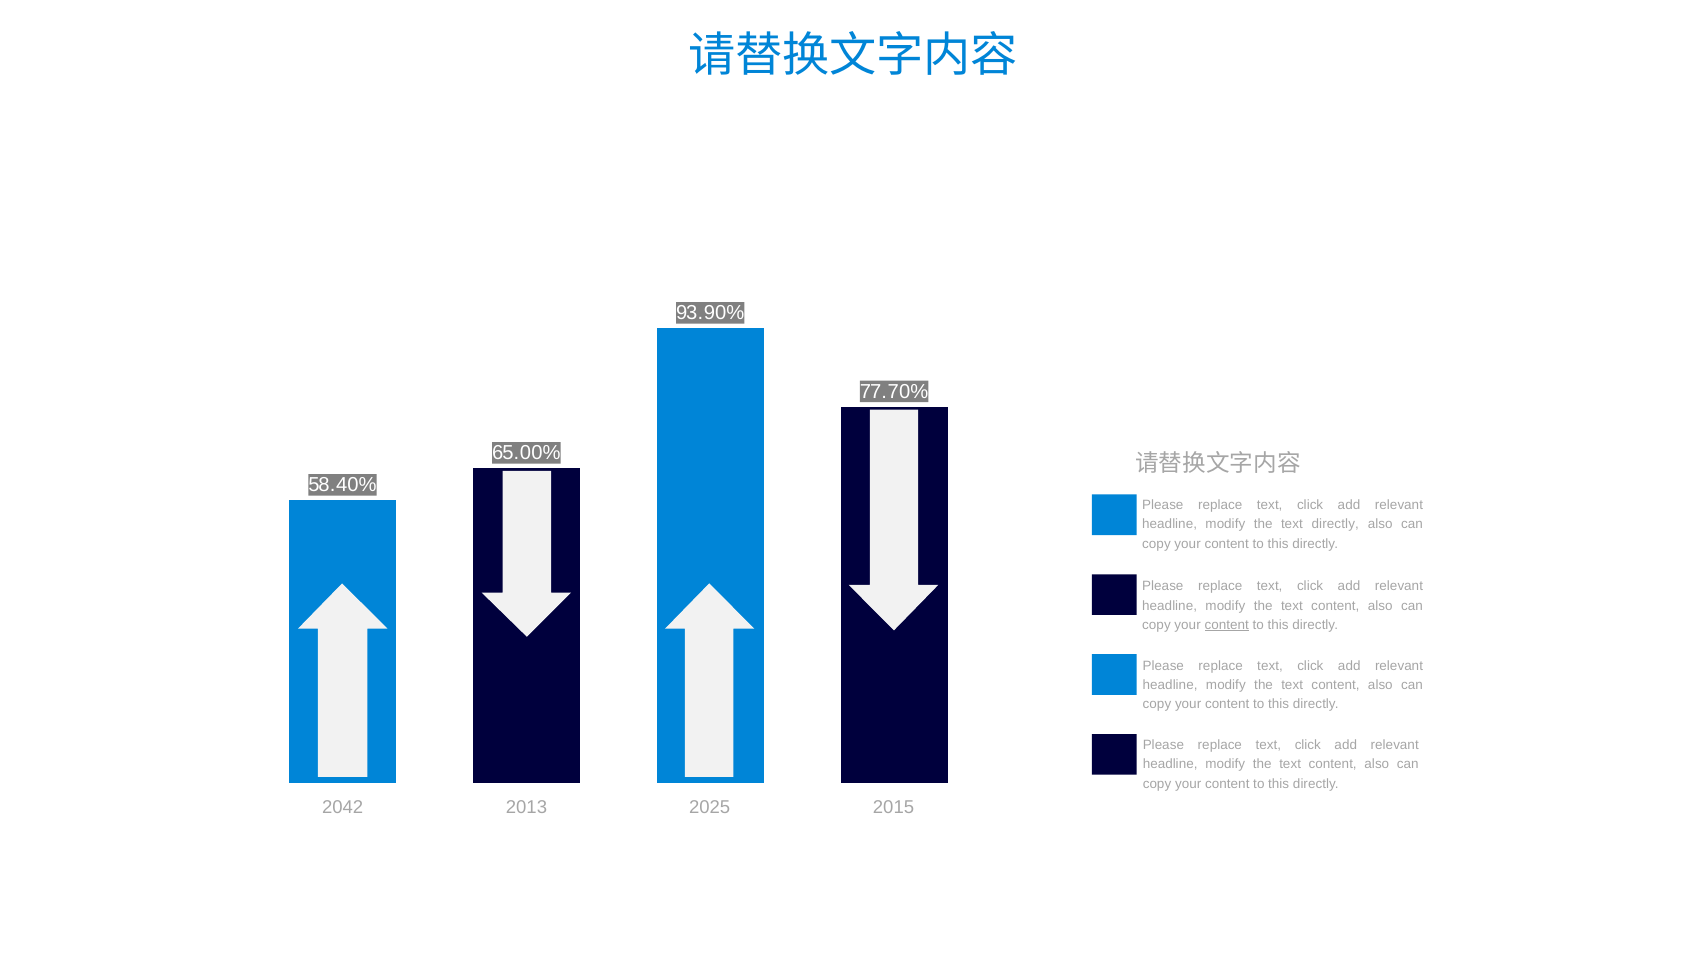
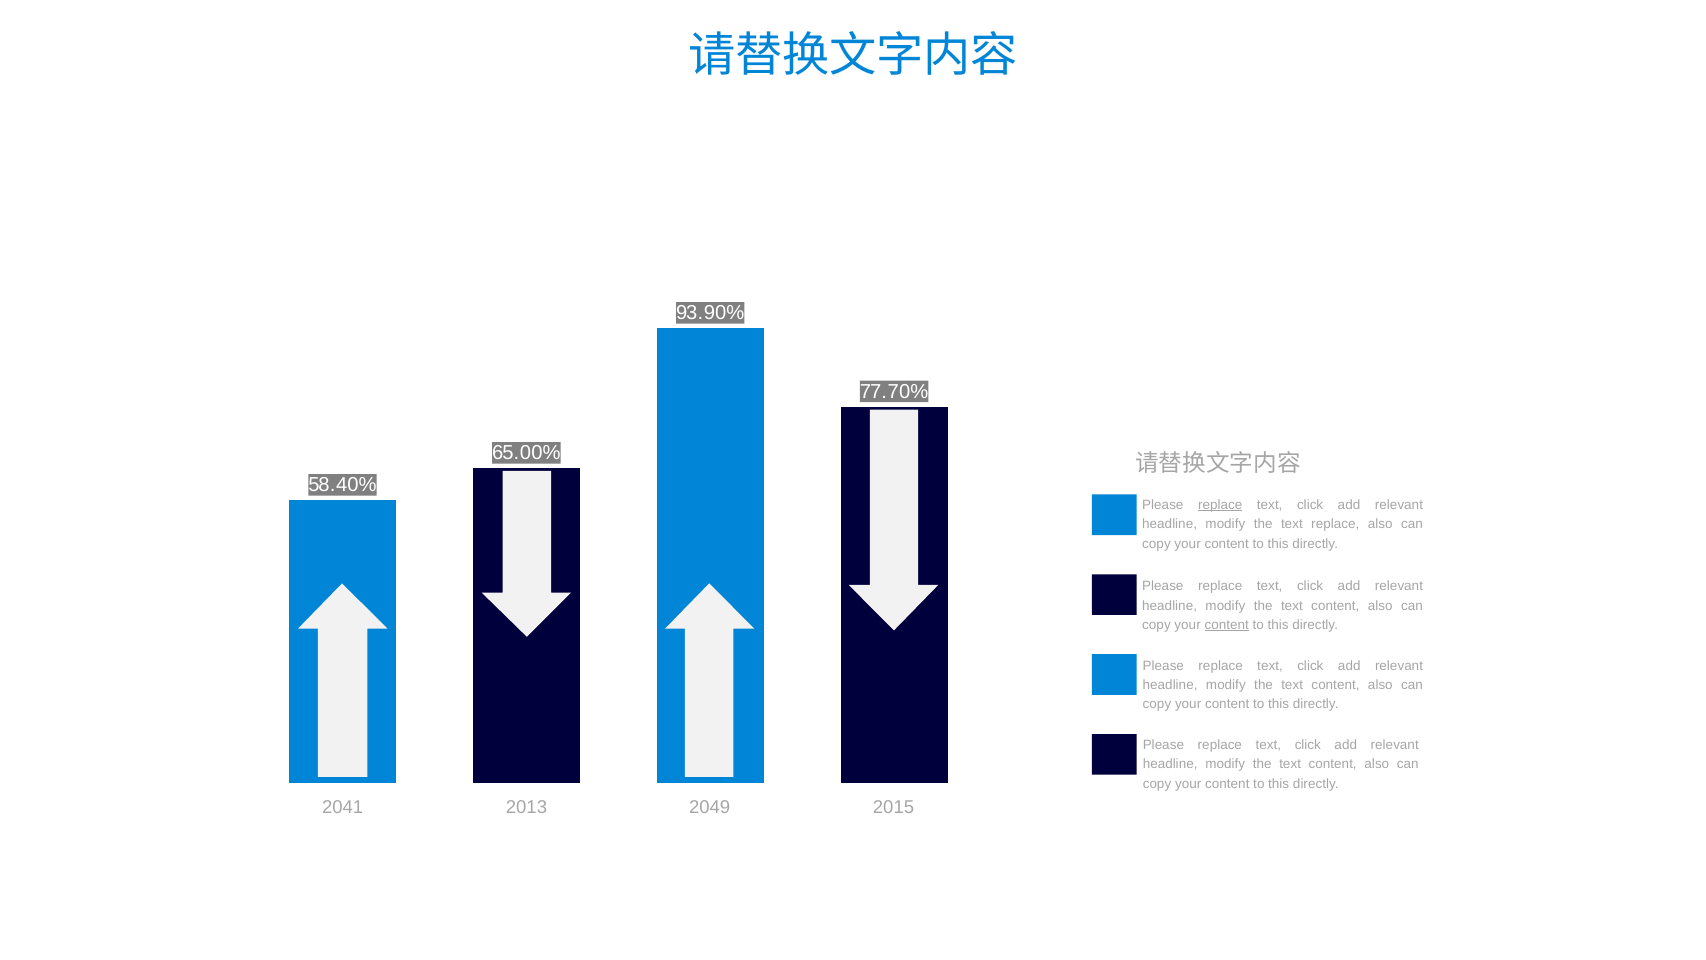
replace underline: none -> present (1220, 505)
text directly: directly -> replace (1335, 524)
2042: 2042 -> 2041 (343, 807)
2025: 2025 -> 2049 (710, 807)
